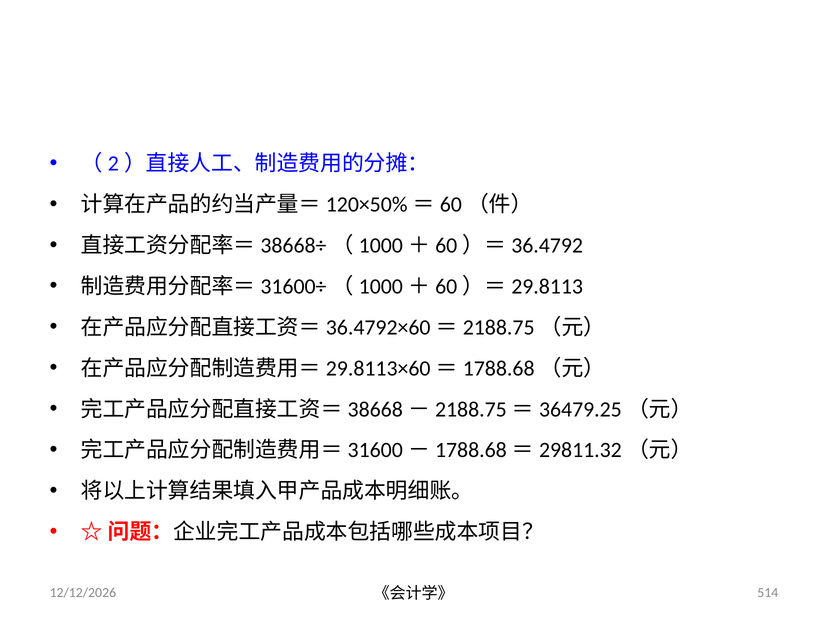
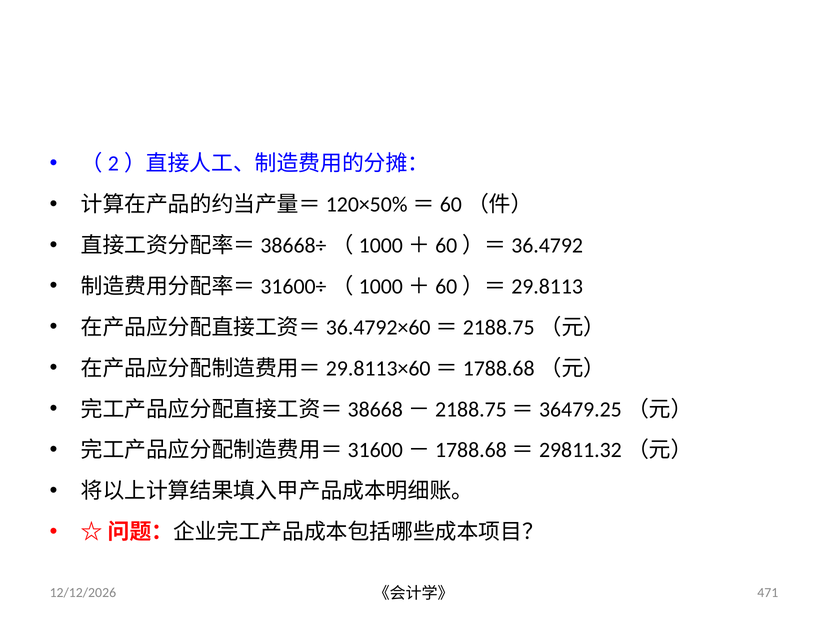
514: 514 -> 471 (768, 593)
